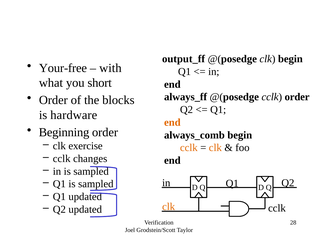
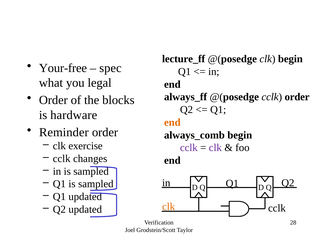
output_ff: output_ff -> lecture_ff (184, 59)
with: with -> spec (110, 68)
short: short -> legal (100, 83)
Beginning: Beginning -> Reminder (64, 133)
cclk colour: orange -> purple (189, 148)
clk colour: orange -> purple (215, 148)
